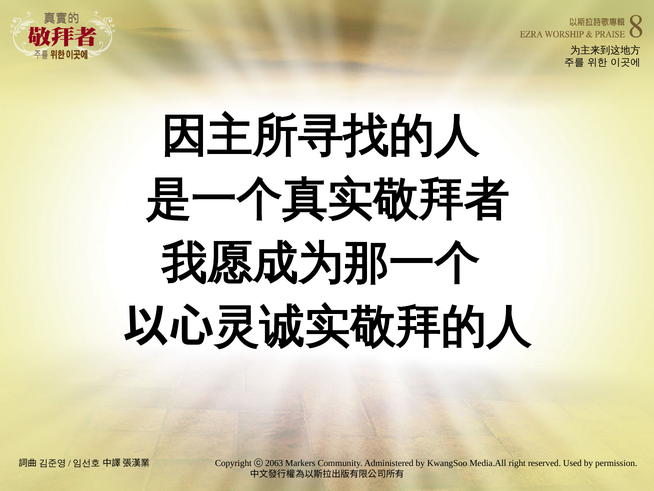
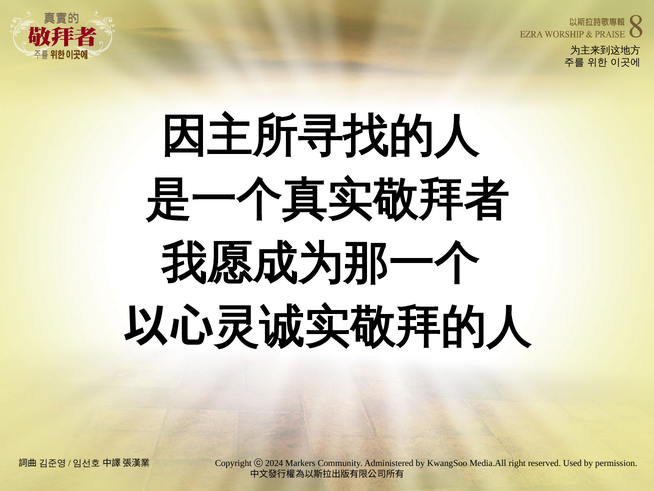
2063: 2063 -> 2024 (274, 463)
